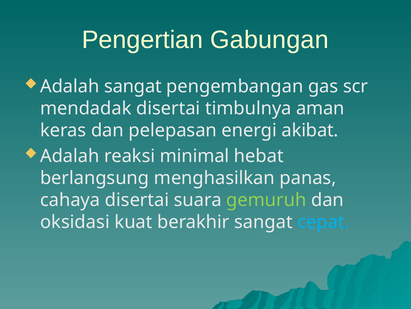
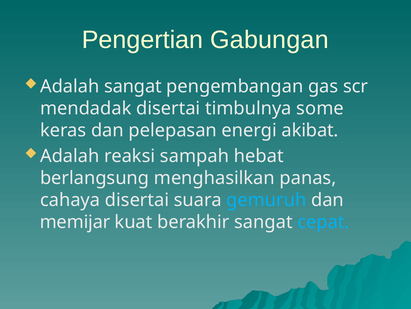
aman: aman -> some (320, 108)
minimal: minimal -> sampah (195, 156)
gemuruh colour: light green -> light blue (266, 200)
oksidasi: oksidasi -> memijar (75, 221)
